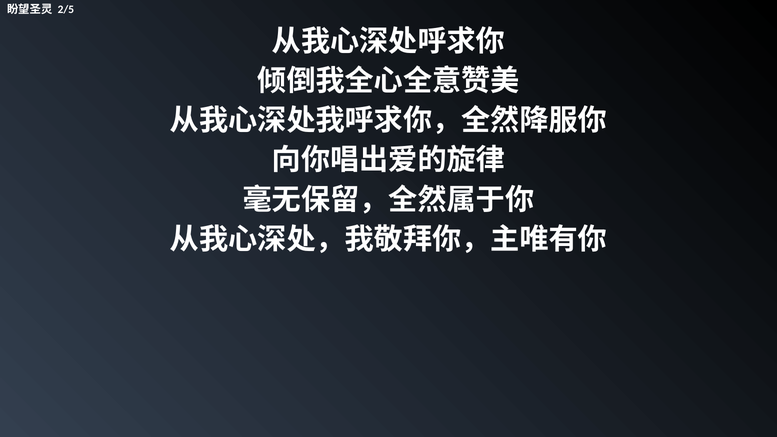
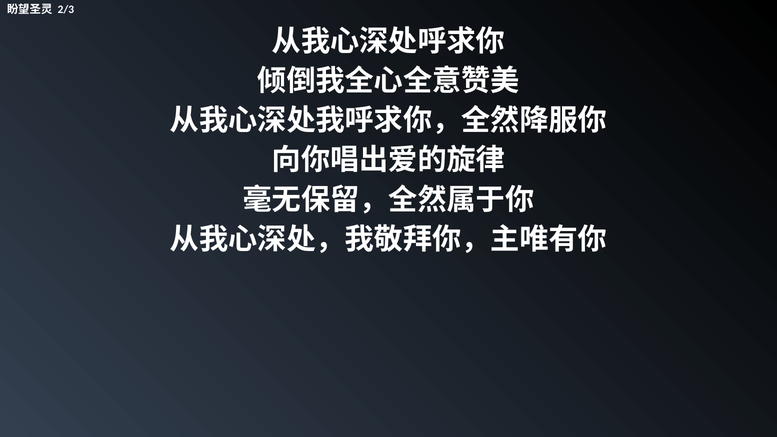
2/5: 2/5 -> 2/3 (66, 10)
